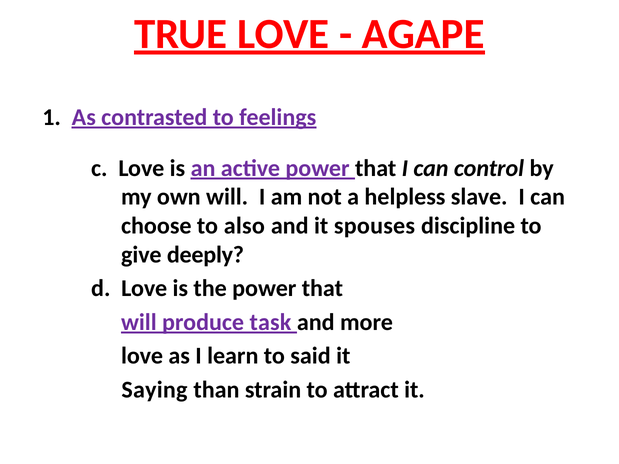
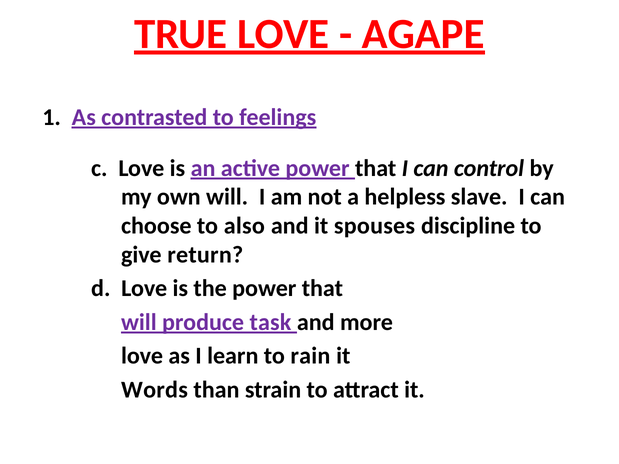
deeply: deeply -> return (205, 255)
said: said -> rain (310, 356)
Saying: Saying -> Words (154, 390)
